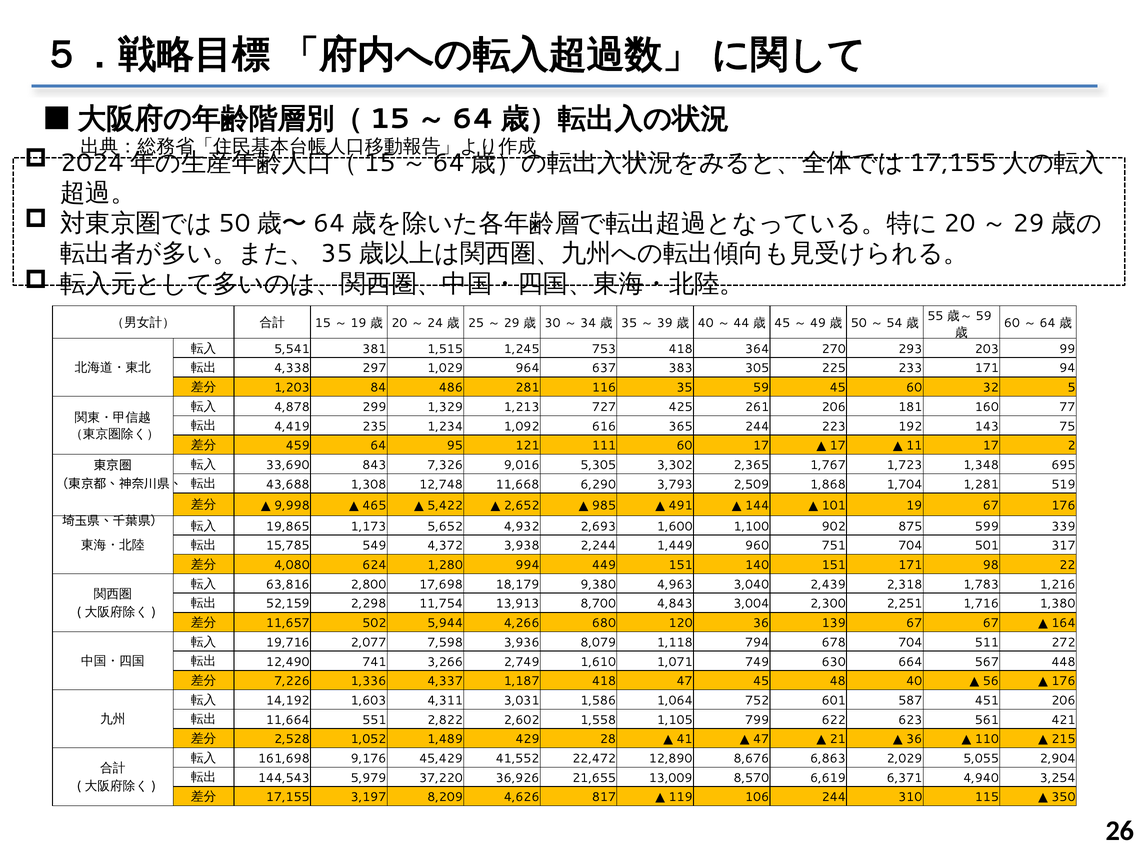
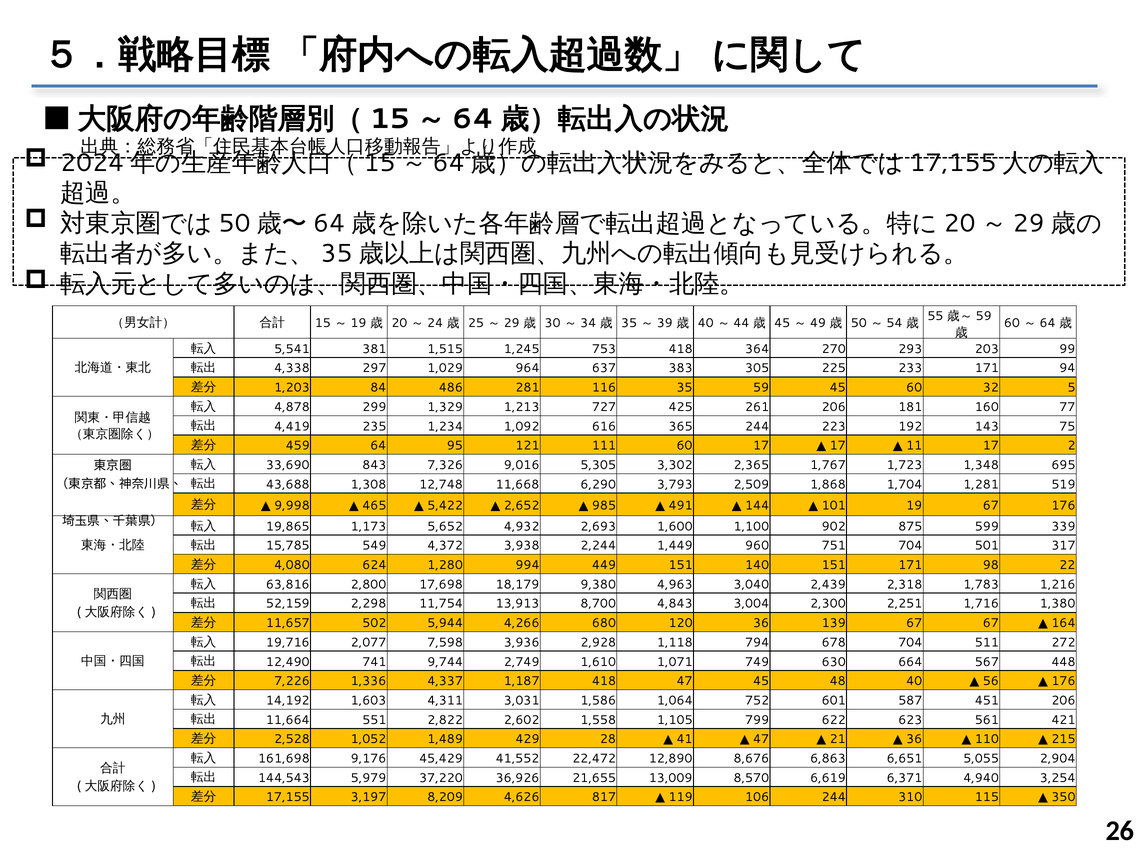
8,079: 8,079 -> 2,928 (598, 643)
3,266: 3,266 -> 9,744 (445, 662)
2,029: 2,029 -> 6,651 (905, 759)
